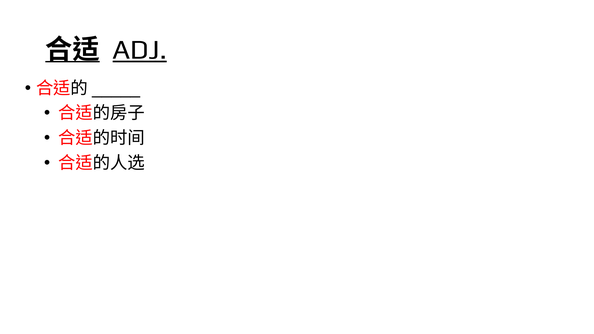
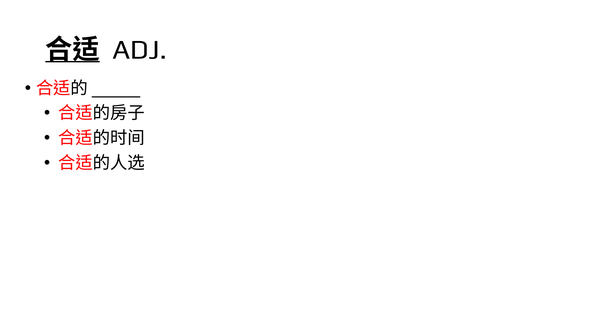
ADJ underline: present -> none (140, 50)
